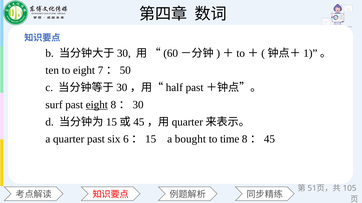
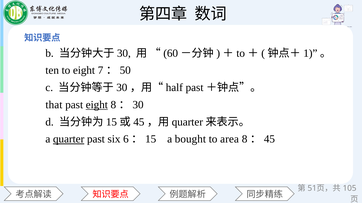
surf: surf -> that (54, 105)
quarter underline: none -> present (69, 140)
time: time -> area (230, 140)
